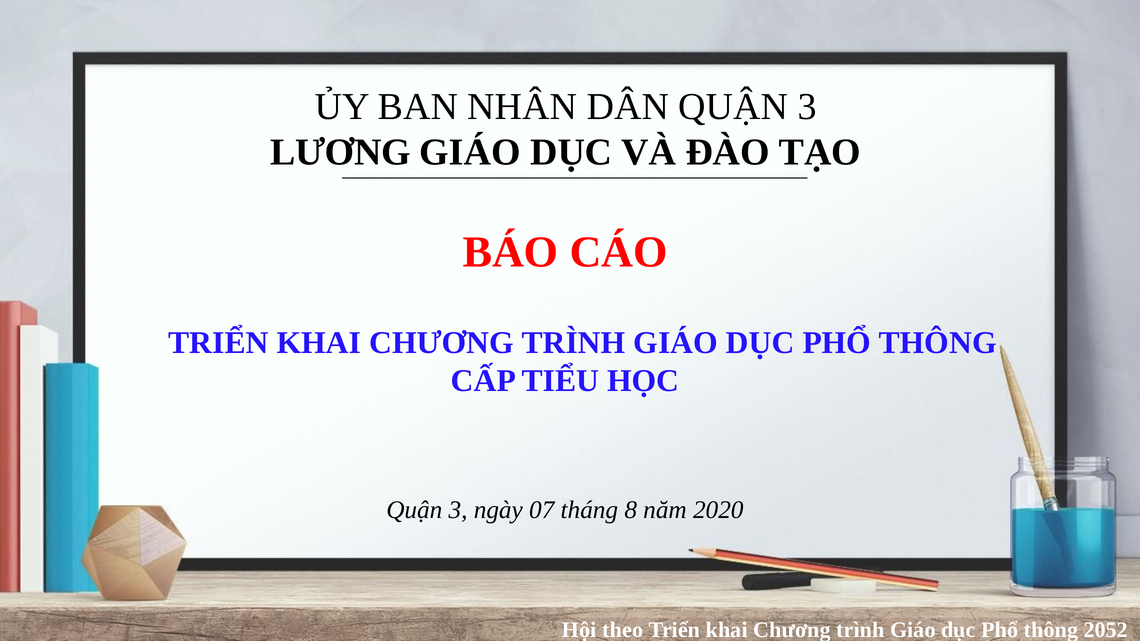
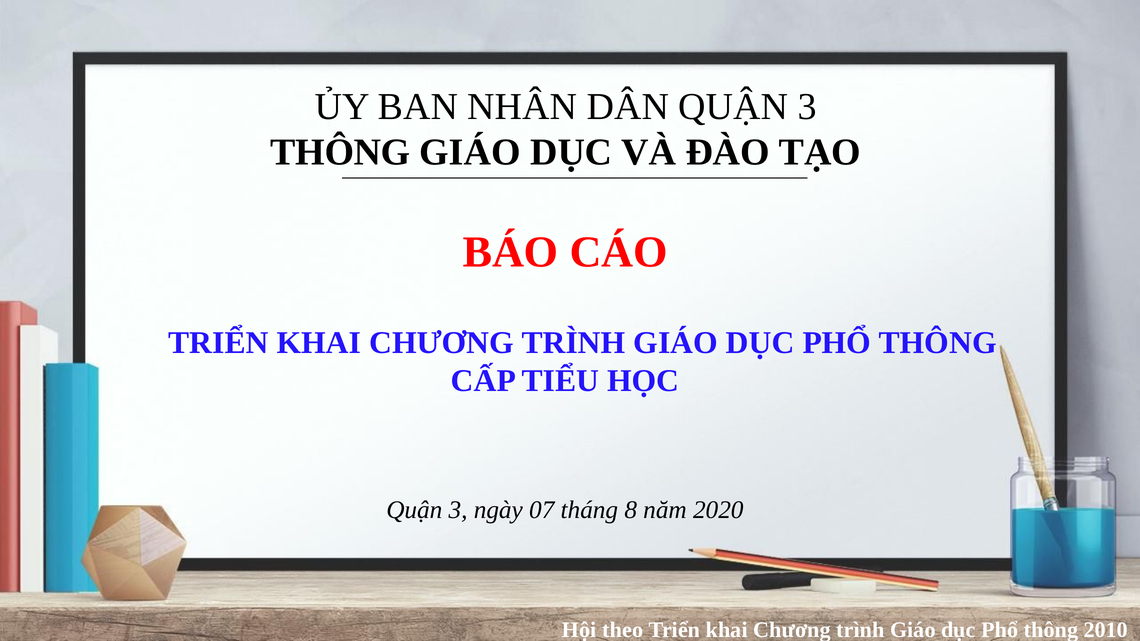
LƯƠNG: LƯƠNG -> THÔNG (340, 152)
2052: 2052 -> 2010 (1106, 630)
